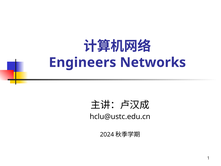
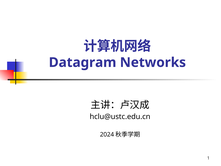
Engineers: Engineers -> Datagram (83, 62)
